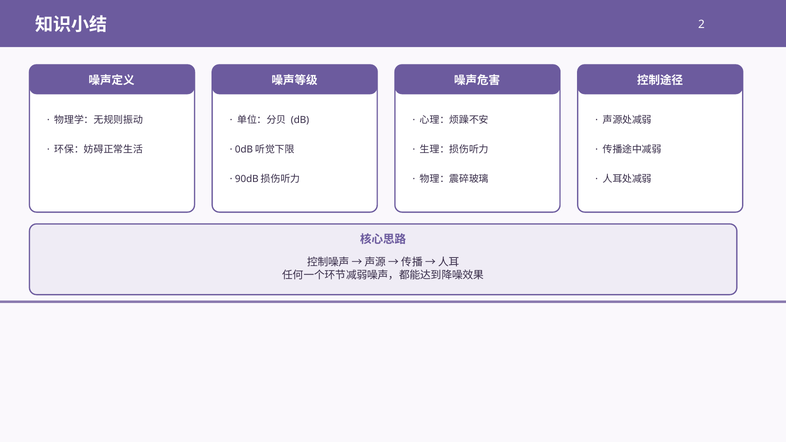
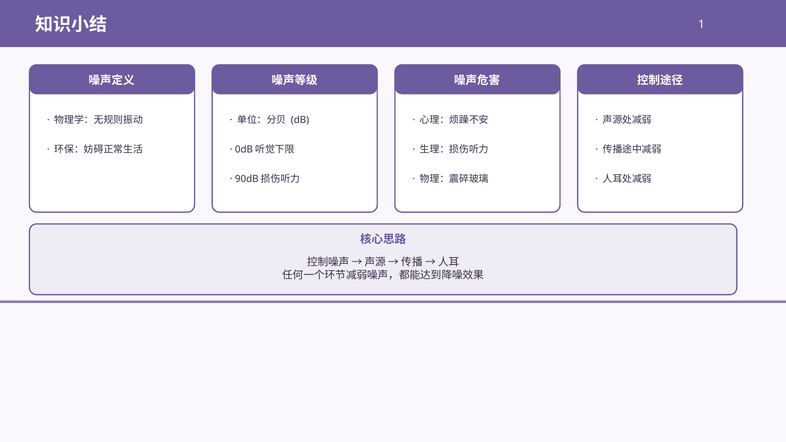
2: 2 -> 1 (702, 24)
